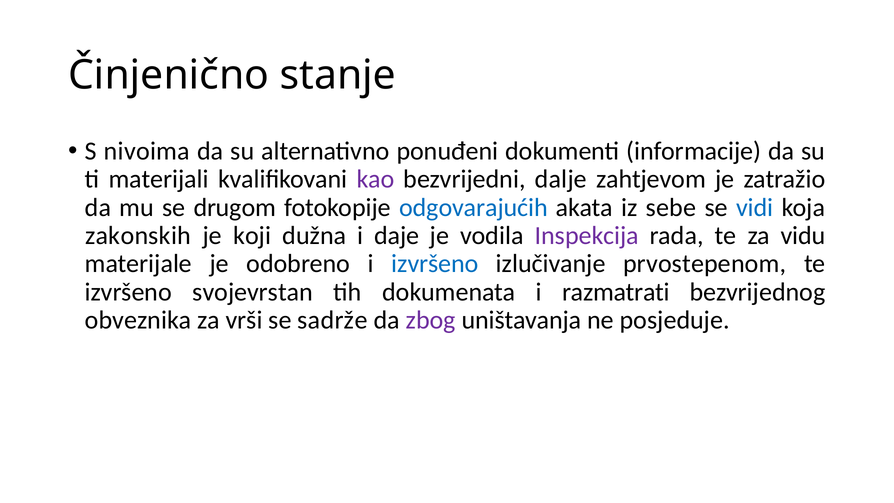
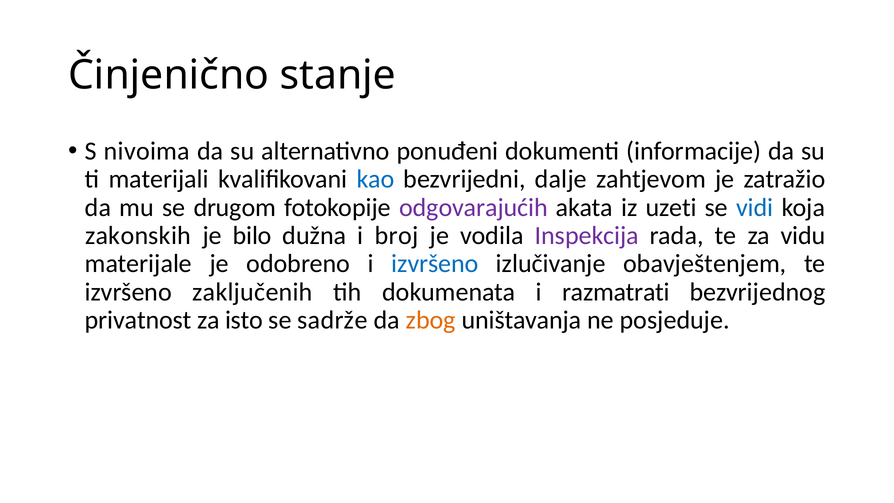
kao colour: purple -> blue (375, 179)
odgovarajućih colour: blue -> purple (473, 207)
sebe: sebe -> uzeti (671, 207)
koji: koji -> bilo (252, 236)
daje: daje -> broj (397, 236)
prvostepenom: prvostepenom -> obavještenjem (705, 264)
svojevrstan: svojevrstan -> zaključenih (253, 292)
obveznika: obveznika -> privatnost (138, 320)
vrši: vrši -> isto (244, 320)
zbog colour: purple -> orange (431, 320)
